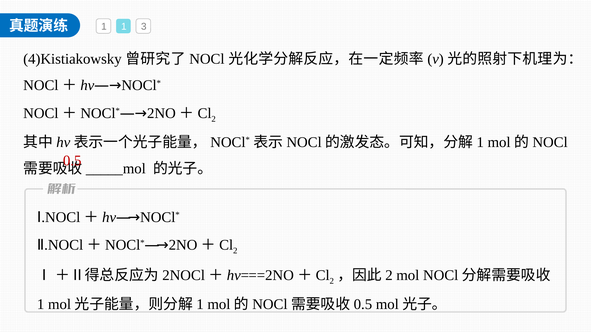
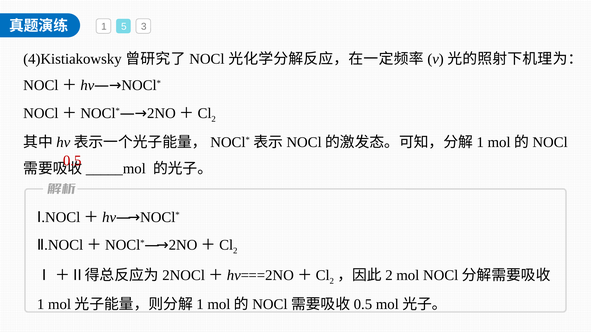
1 1: 1 -> 5 (124, 27)
